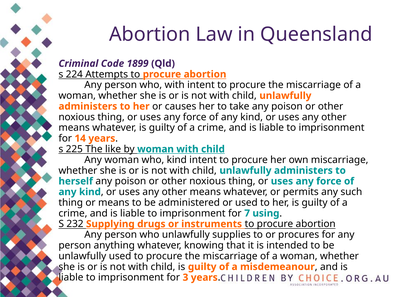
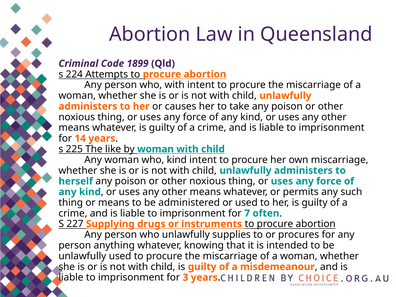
using: using -> often (266, 213)
232: 232 -> 227 (75, 224)
